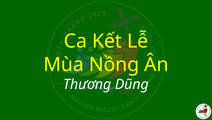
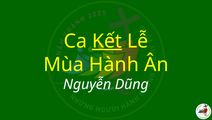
Kết underline: none -> present (107, 41)
Nồng: Nồng -> Hành (114, 64)
Thương: Thương -> Nguyễn (87, 84)
